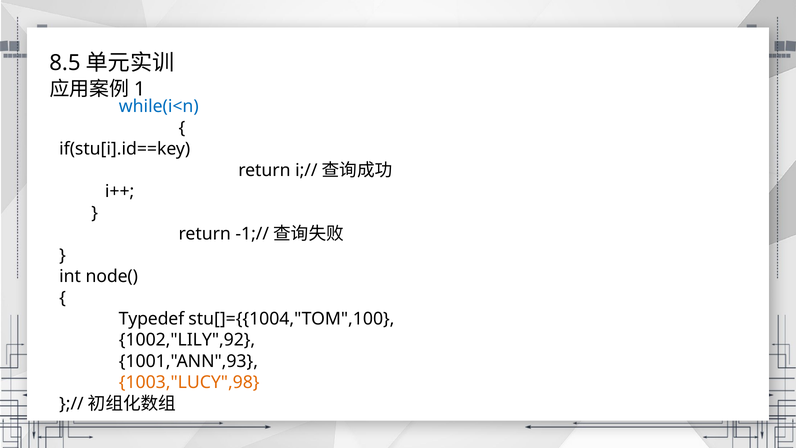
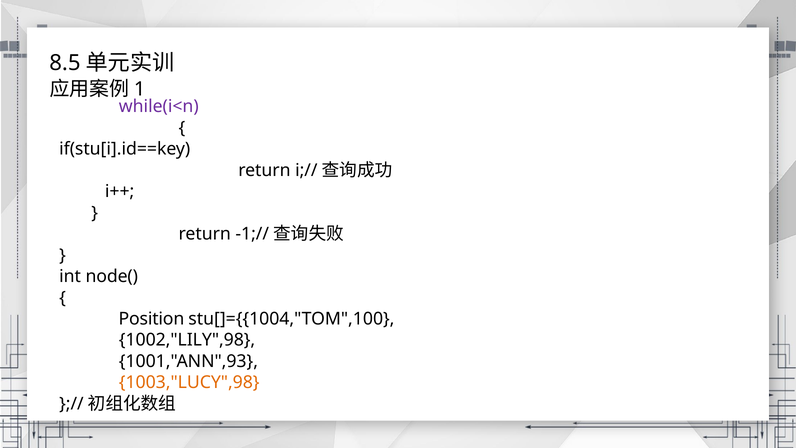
while(i<n colour: blue -> purple (159, 107)
Typedef: Typedef -> Position (151, 319)
1002,"LILY",92: 1002,"LILY",92 -> 1002,"LILY",98 (187, 340)
